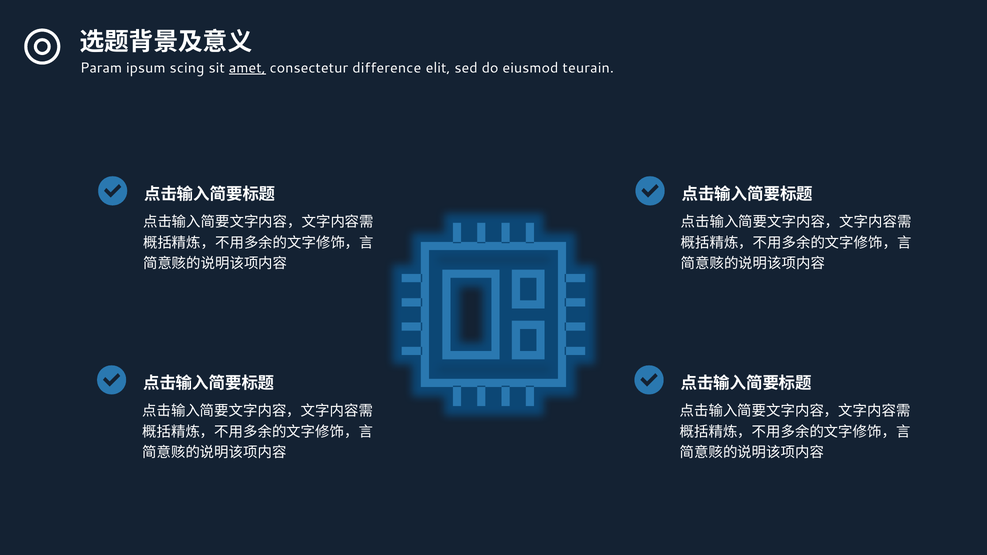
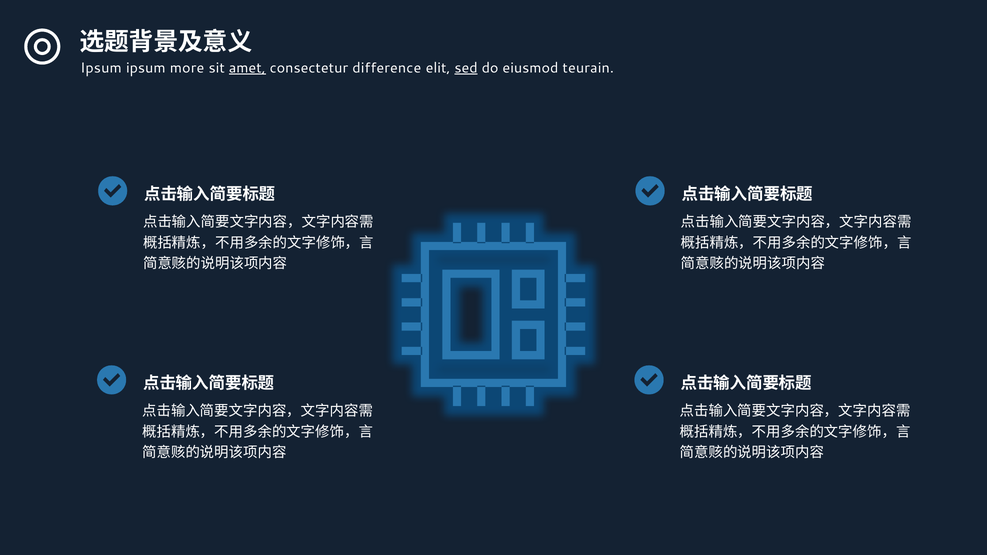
Param: Param -> Ipsum (101, 68)
scing: scing -> more (187, 68)
sed underline: none -> present (466, 68)
